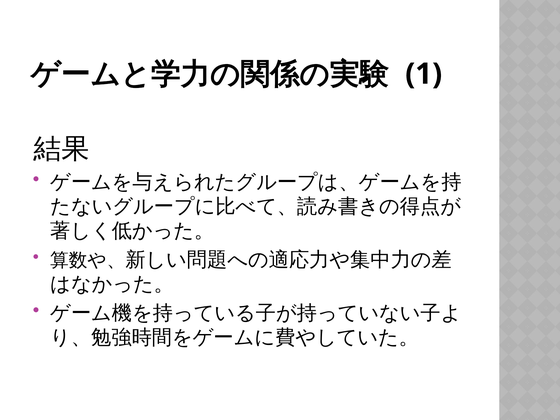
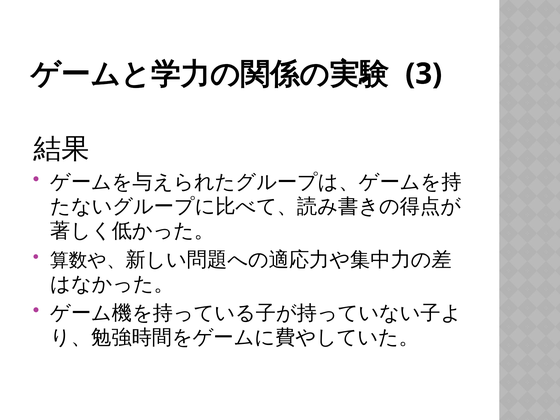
1: 1 -> 3 (424, 74)
